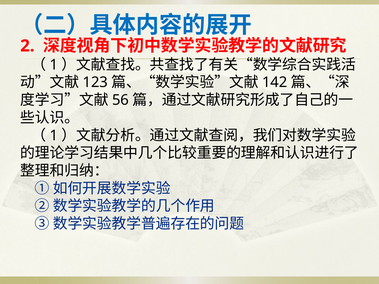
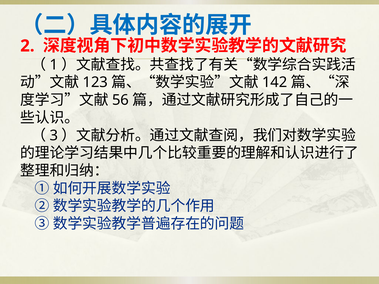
1: 1 -> 3 (54, 136)
